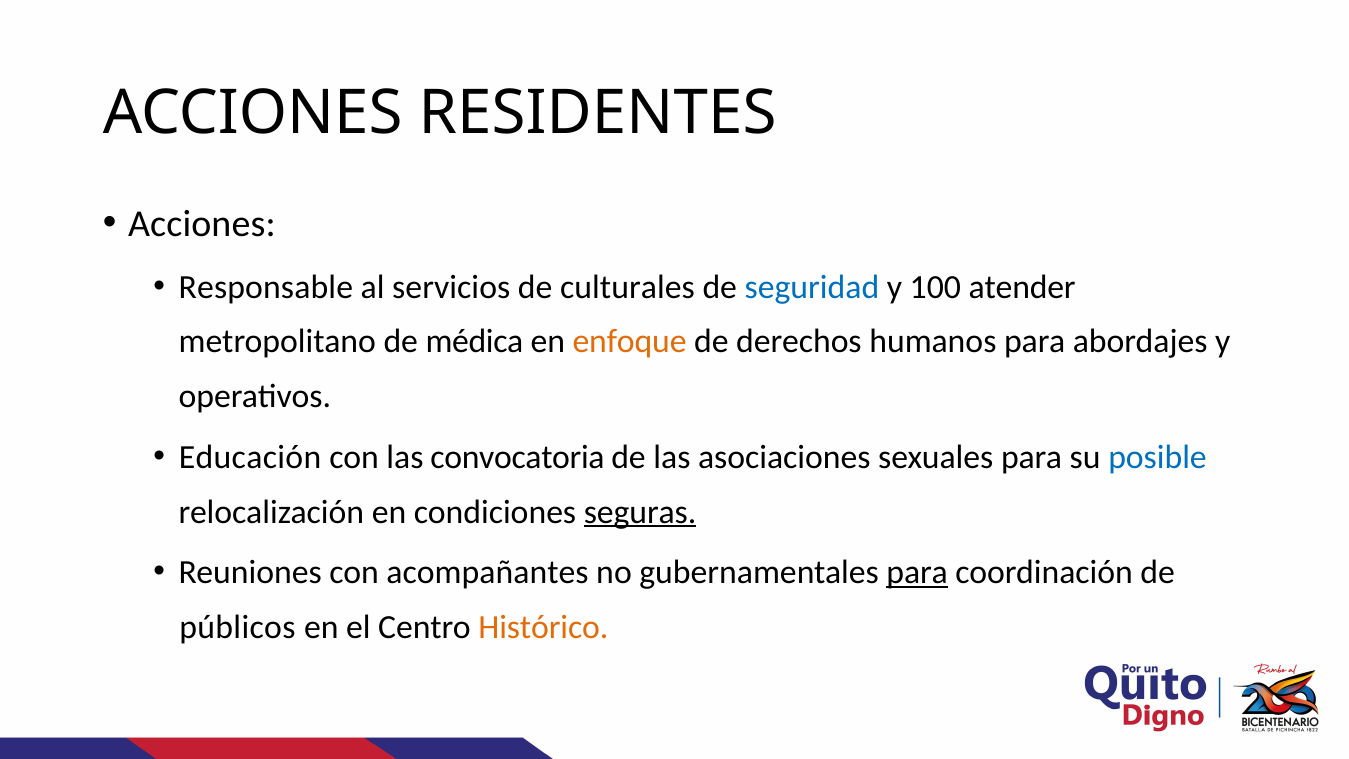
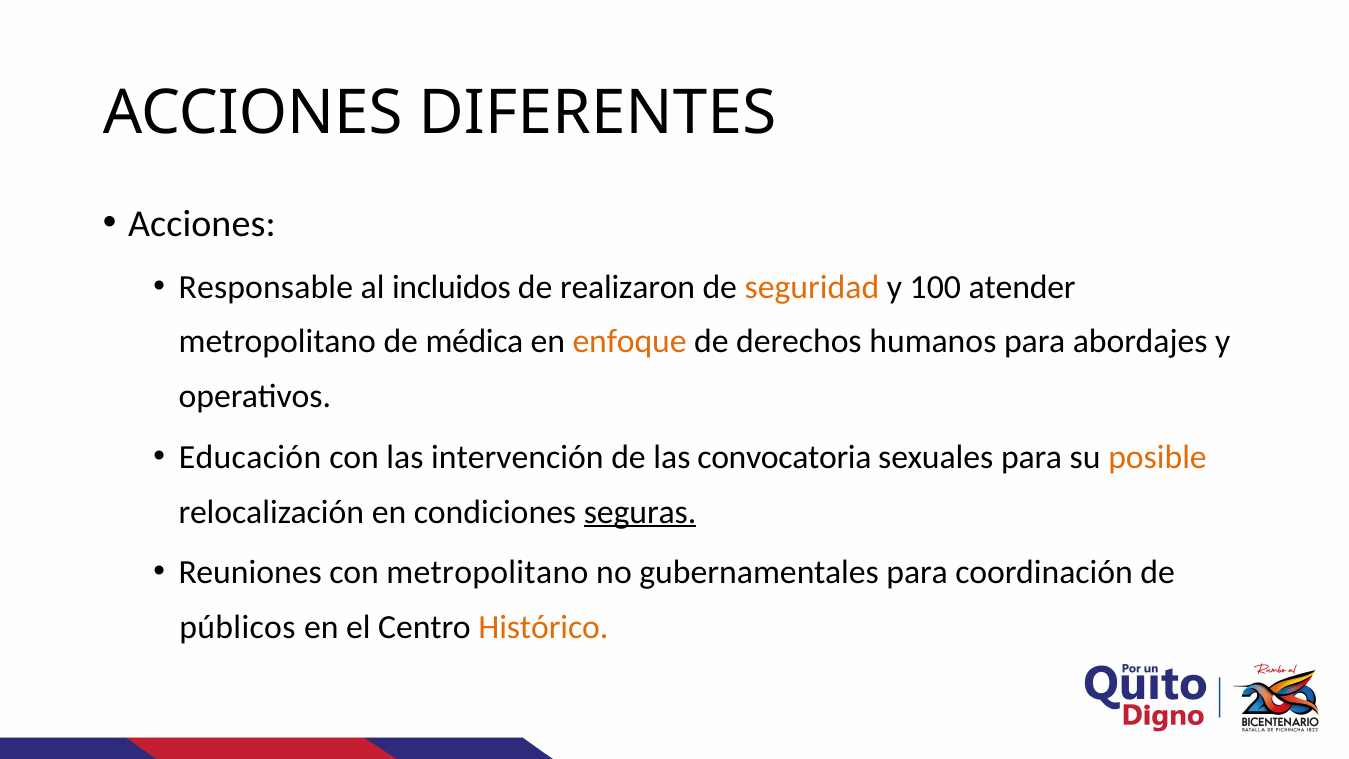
RESIDENTES: RESIDENTES -> DIFERENTES (597, 113)
servicios: servicios -> incluidos (451, 287)
culturales: culturales -> realizaron (628, 287)
seguridad colour: blue -> orange (812, 287)
convocatoria: convocatoria -> intervención (517, 457)
asociaciones: asociaciones -> convocatoria (784, 457)
posible colour: blue -> orange (1158, 457)
con acompañantes: acompañantes -> metropolitano (487, 573)
para underline: present -> none (917, 573)
